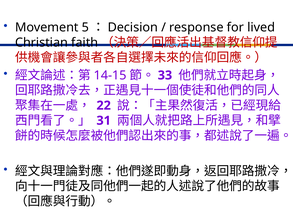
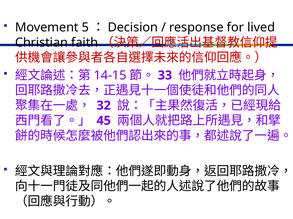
22: 22 -> 32 (104, 106)
31: 31 -> 45 (104, 121)
